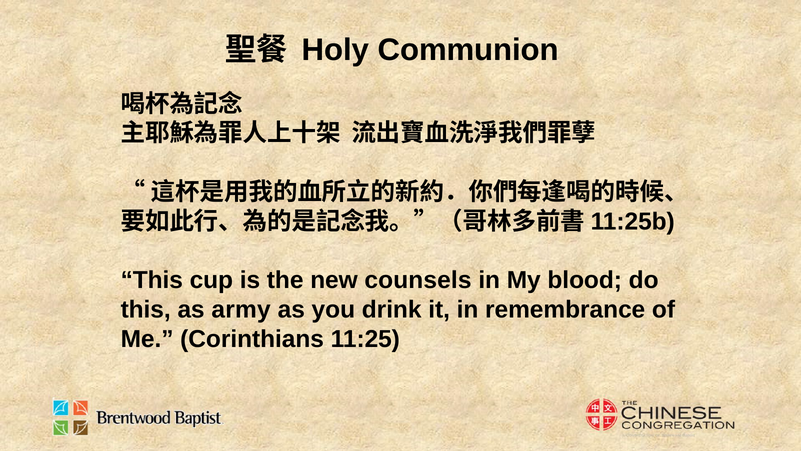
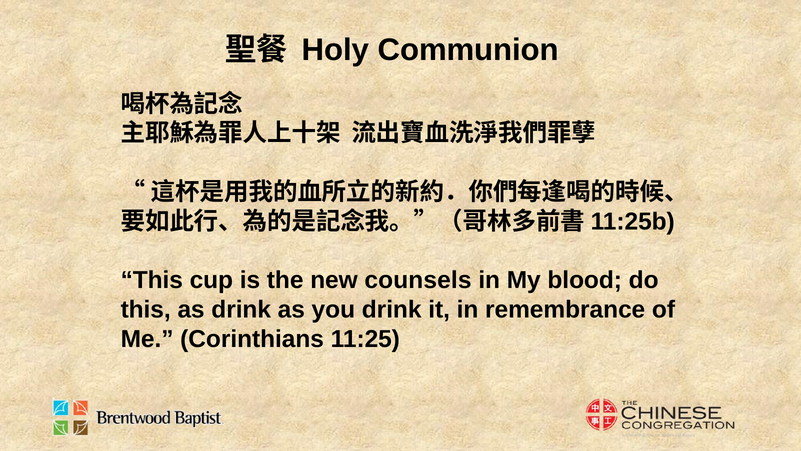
as army: army -> drink (241, 309)
